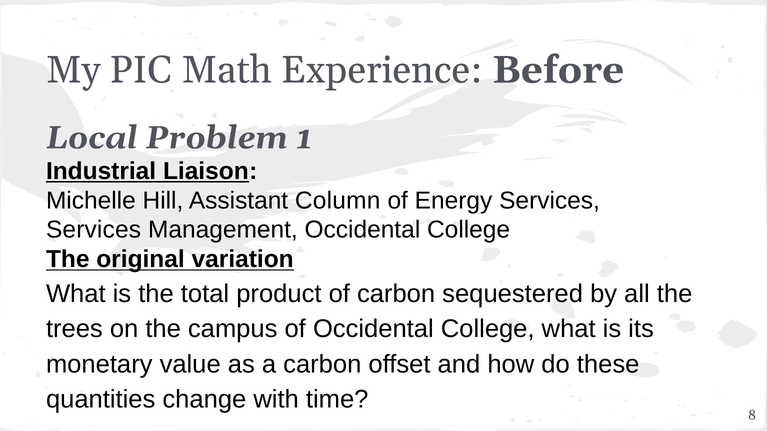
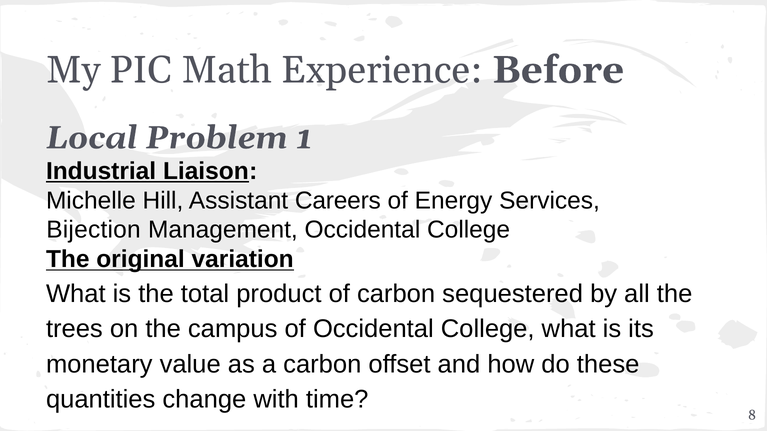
Column: Column -> Careers (338, 201)
Services: Services -> Bijection (93, 230)
